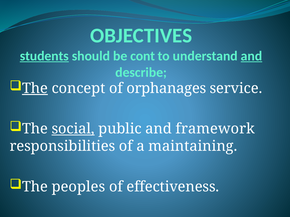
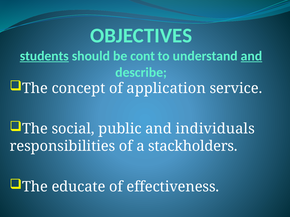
The underline: present -> none (35, 88)
orphanages: orphanages -> application (166, 88)
social underline: present -> none (73, 129)
framework: framework -> individuals (215, 129)
maintaining: maintaining -> stackholders (193, 146)
peoples: peoples -> educate (78, 187)
